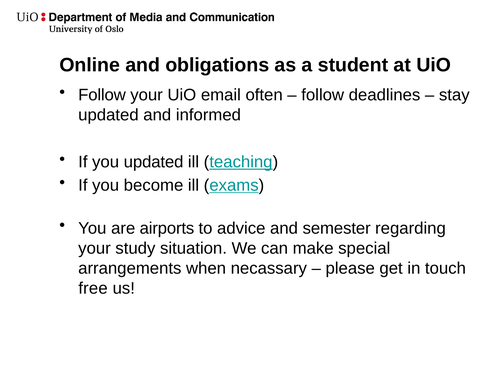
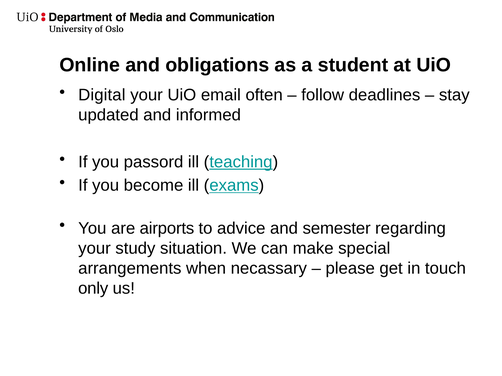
Follow: Follow -> Digital (102, 95)
you updated: updated -> passord (154, 162)
free: free -> only (93, 289)
